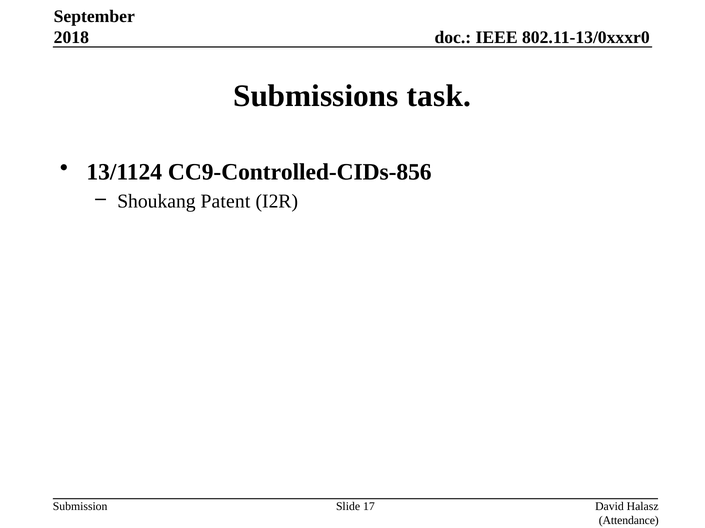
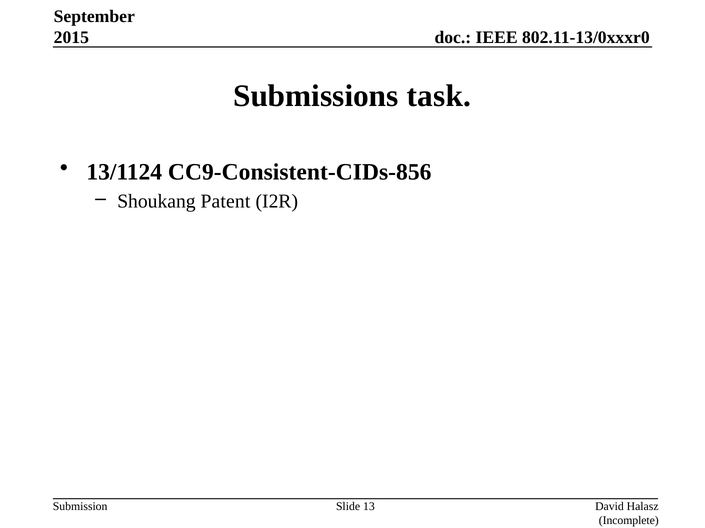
2018: 2018 -> 2015 (71, 38)
CC9-Controlled-CIDs-856: CC9-Controlled-CIDs-856 -> CC9-Consistent-CIDs-856 (300, 172)
17: 17 -> 13 (369, 507)
Attendance: Attendance -> Incomplete (629, 521)
